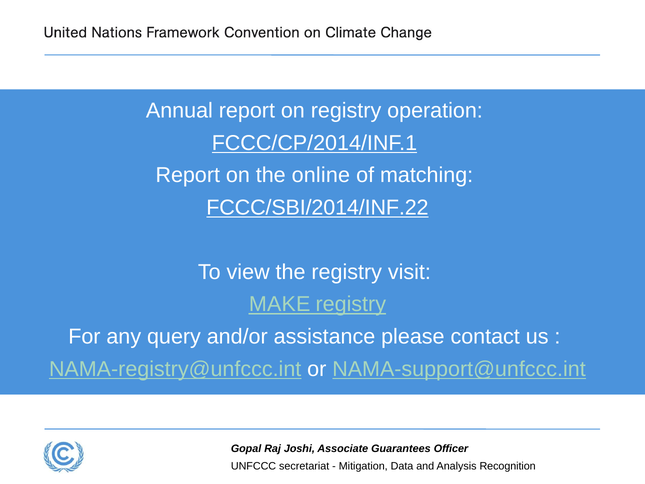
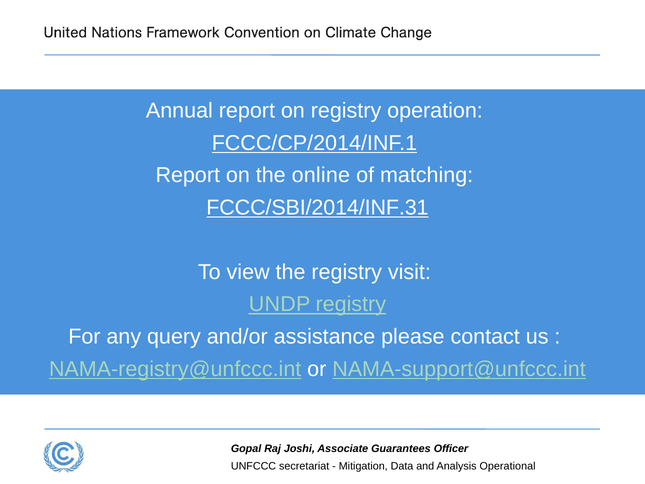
FCCC/SBI/2014/INF.22: FCCC/SBI/2014/INF.22 -> FCCC/SBI/2014/INF.31 (317, 207)
MAKE: MAKE -> UNDP (280, 304)
Recognition: Recognition -> Operational (508, 466)
